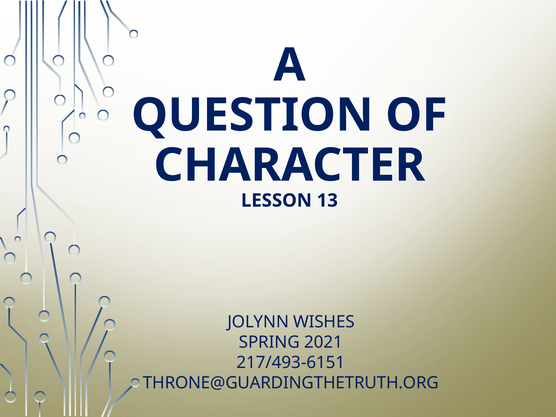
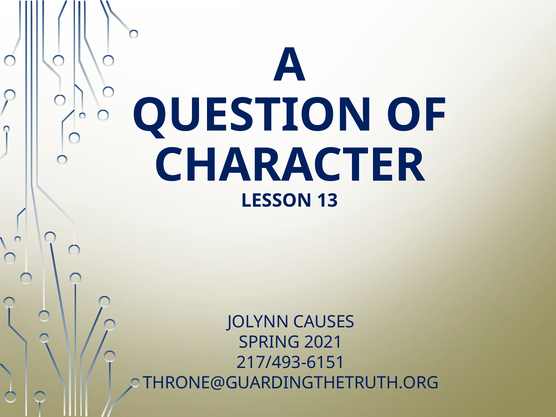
WISHES: WISHES -> CAUSES (324, 322)
